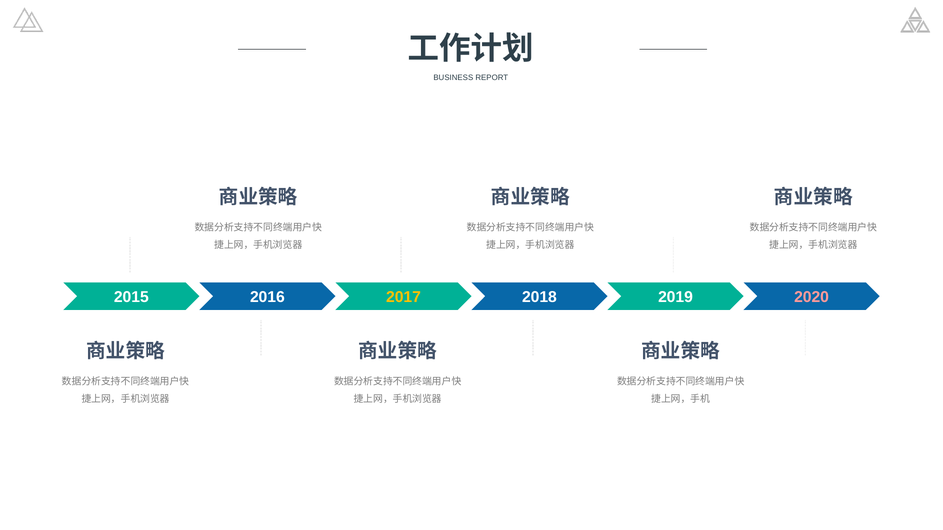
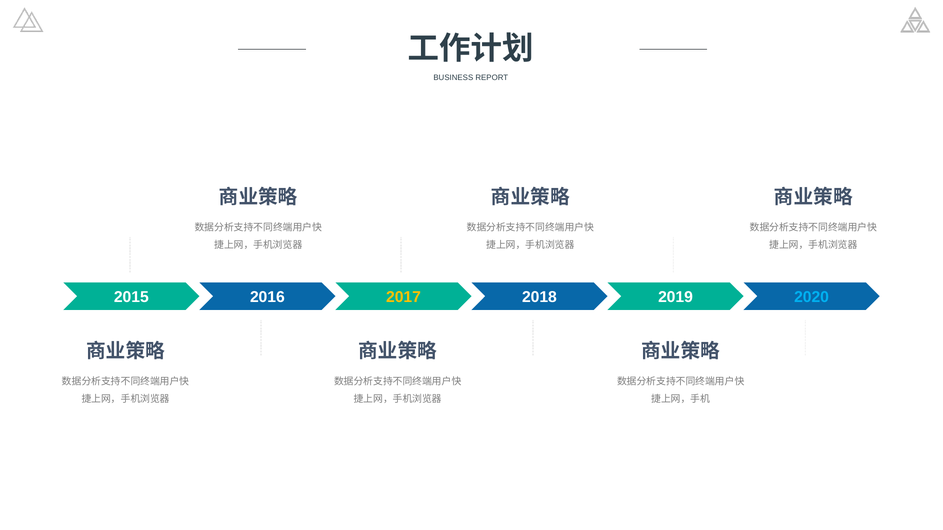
2020 colour: pink -> light blue (812, 297)
